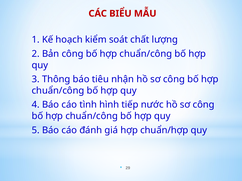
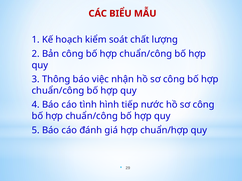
tiêu: tiêu -> việc (100, 79)
